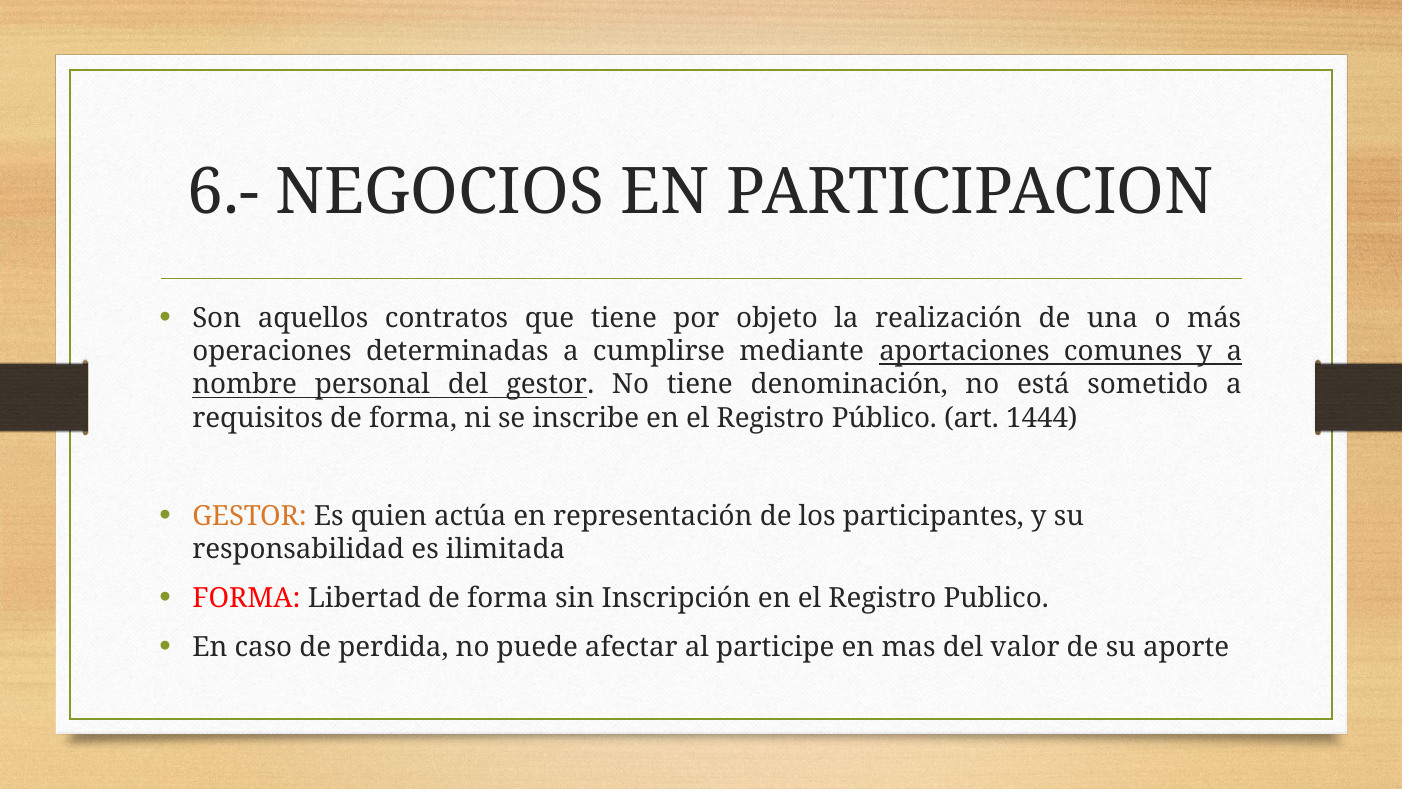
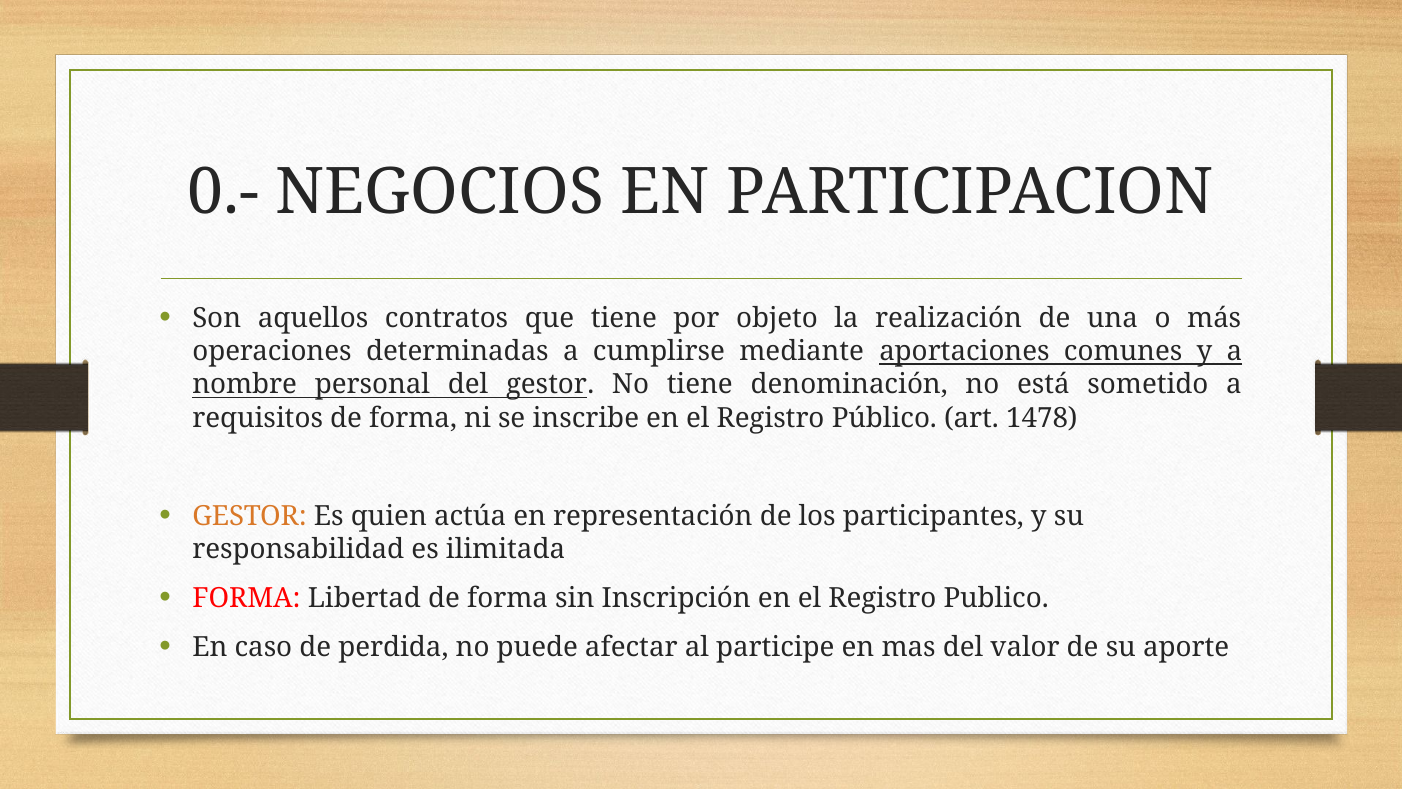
6.-: 6.- -> 0.- (223, 192)
1444: 1444 -> 1478 (1042, 418)
